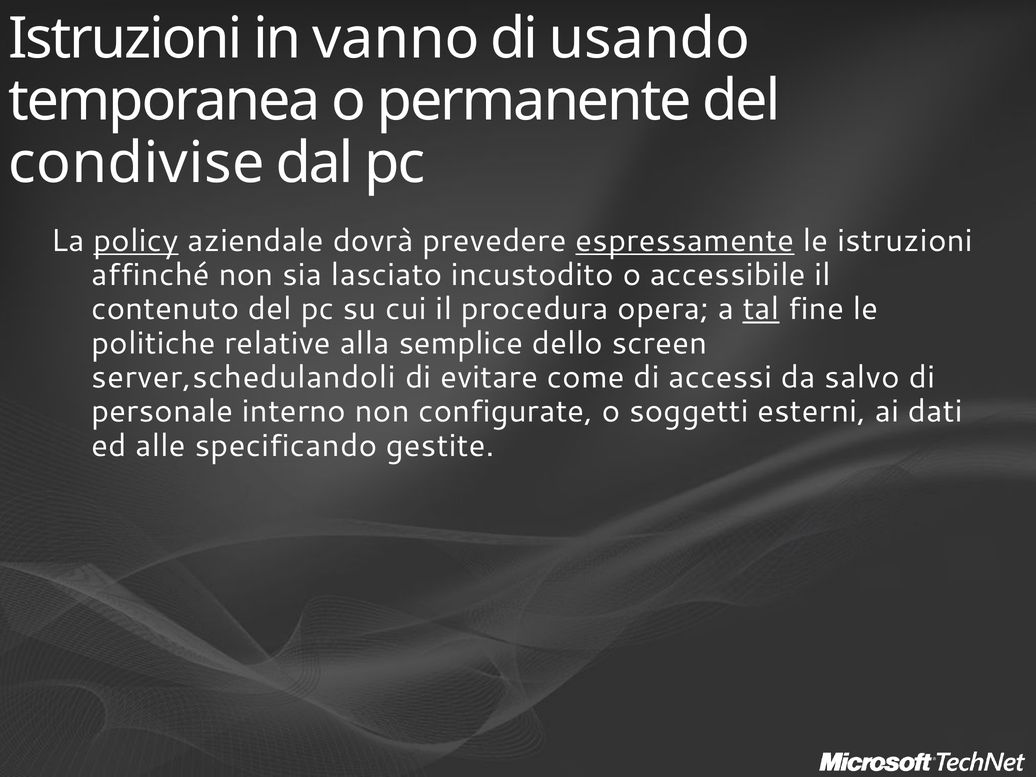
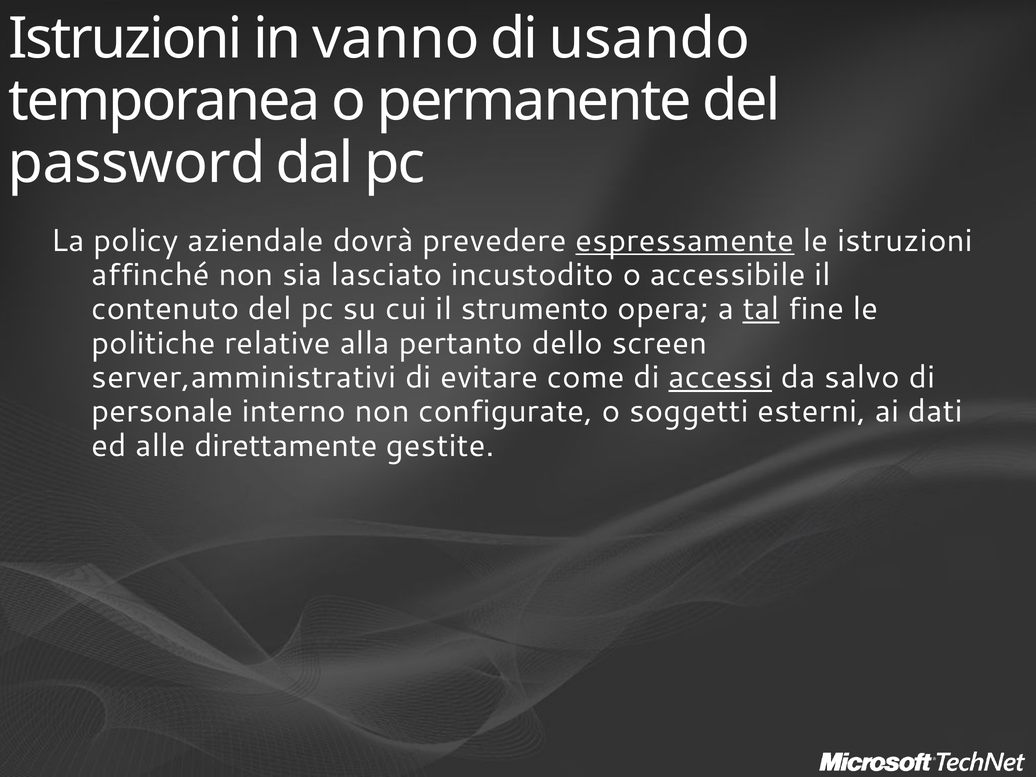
condivise: condivise -> password (137, 163)
policy underline: present -> none (136, 241)
procedura: procedura -> strumento (535, 309)
semplice: semplice -> pertanto (461, 343)
server,schedulandoli: server,schedulandoli -> server,amministrativi (244, 377)
accessi underline: none -> present (720, 377)
specificando: specificando -> direttamente (286, 446)
